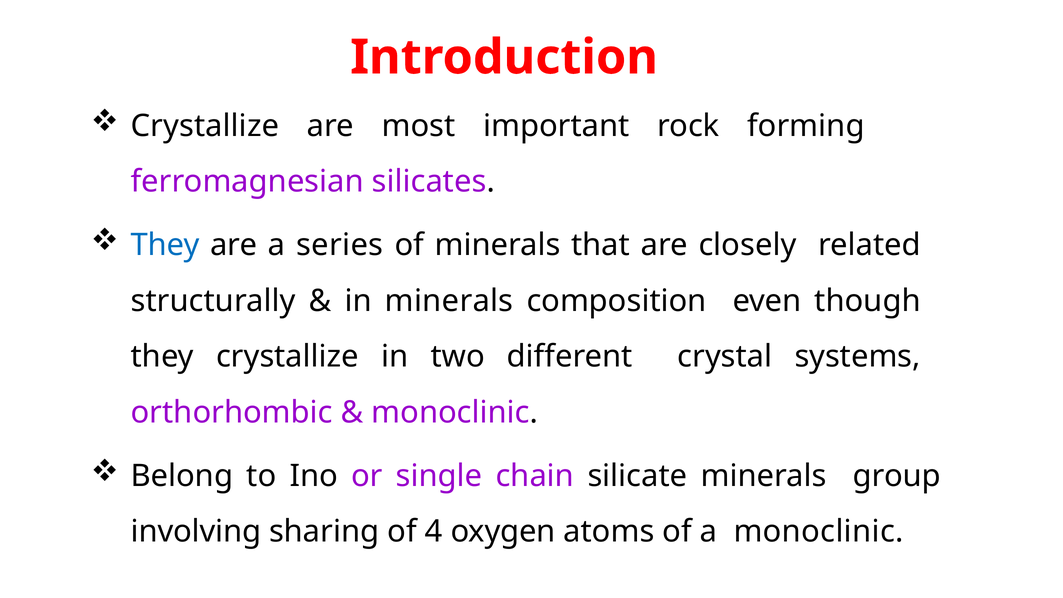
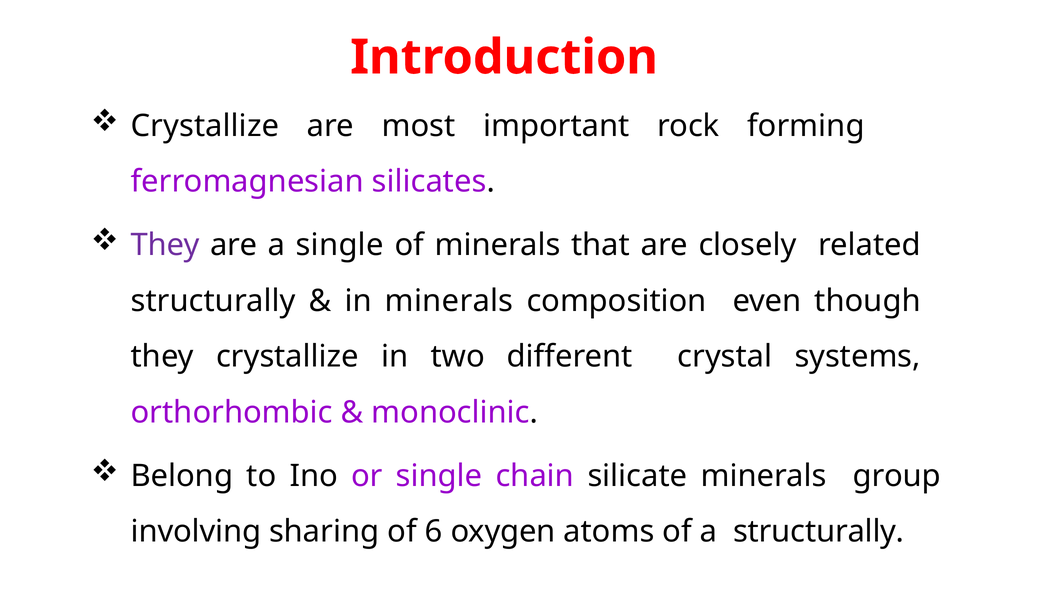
They colour: blue -> purple (165, 245)
a series: series -> single (340, 245)
4: 4 -> 6 (434, 532)
a monoclinic: monoclinic -> structurally (819, 532)
